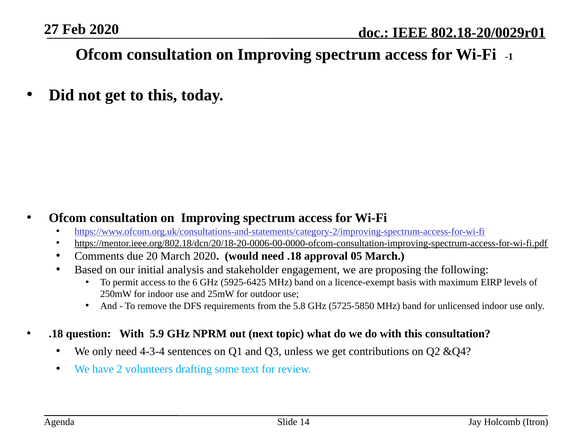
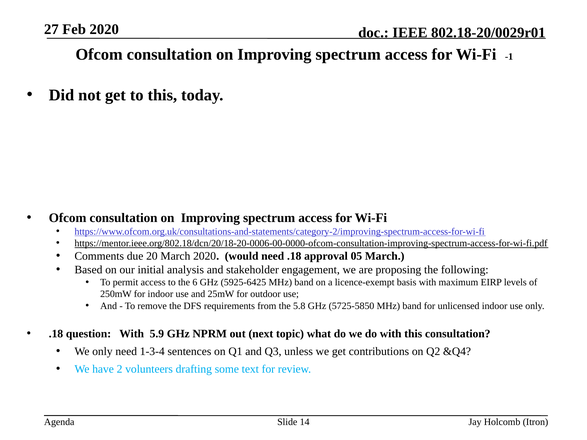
4-3-4: 4-3-4 -> 1-3-4 (152, 352)
